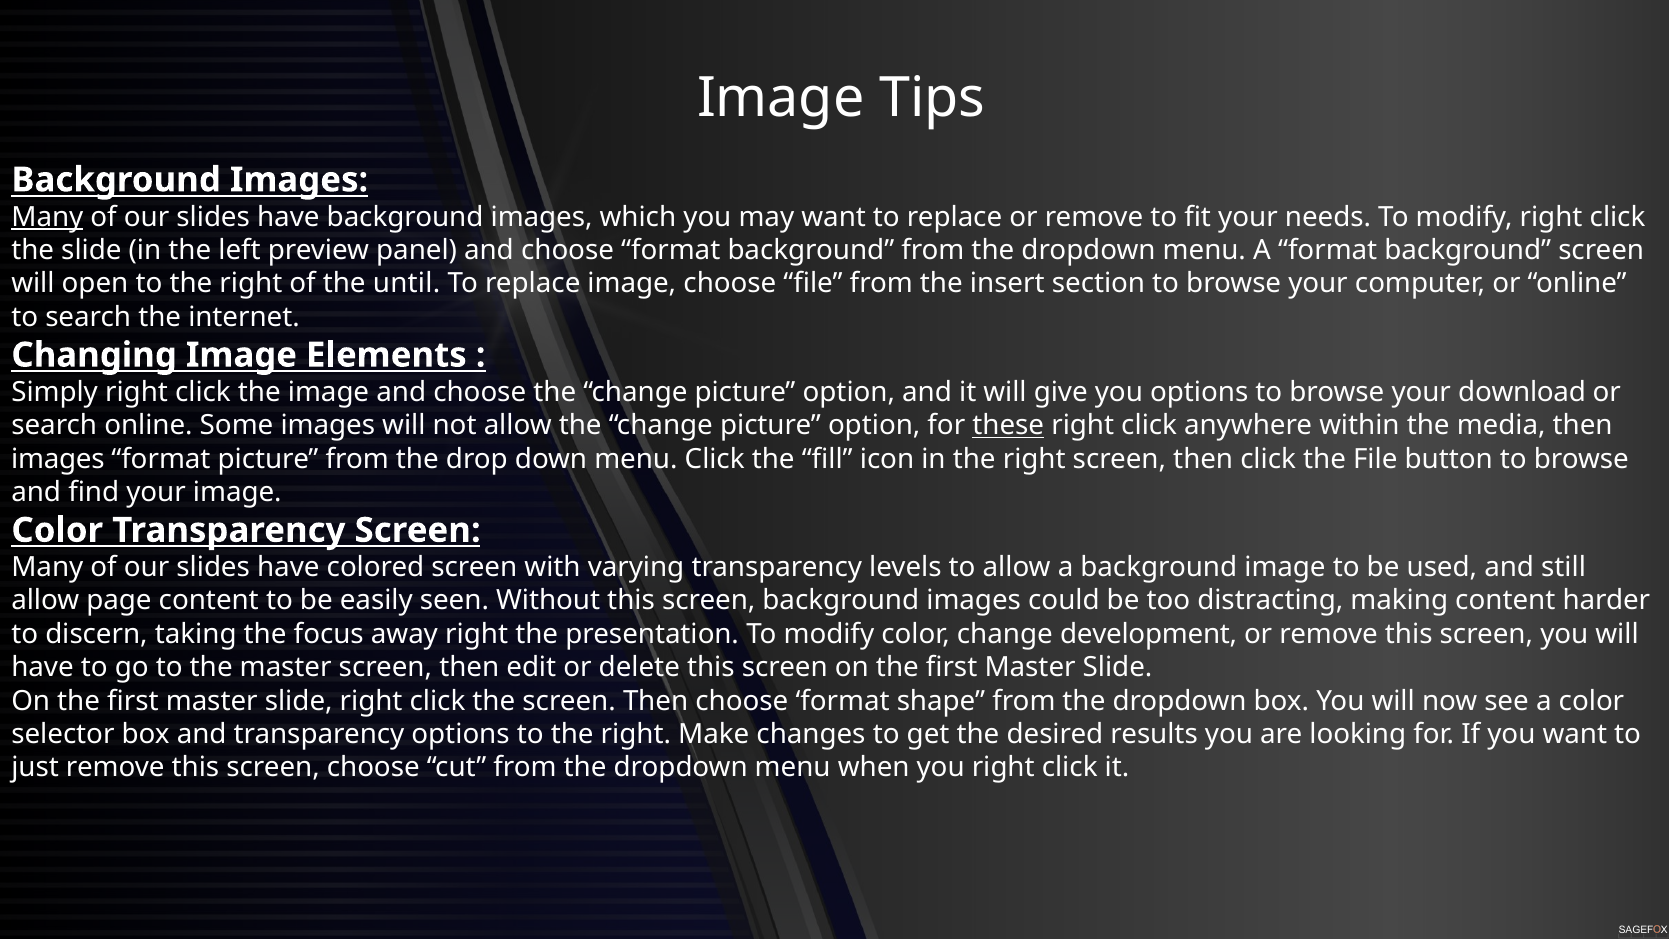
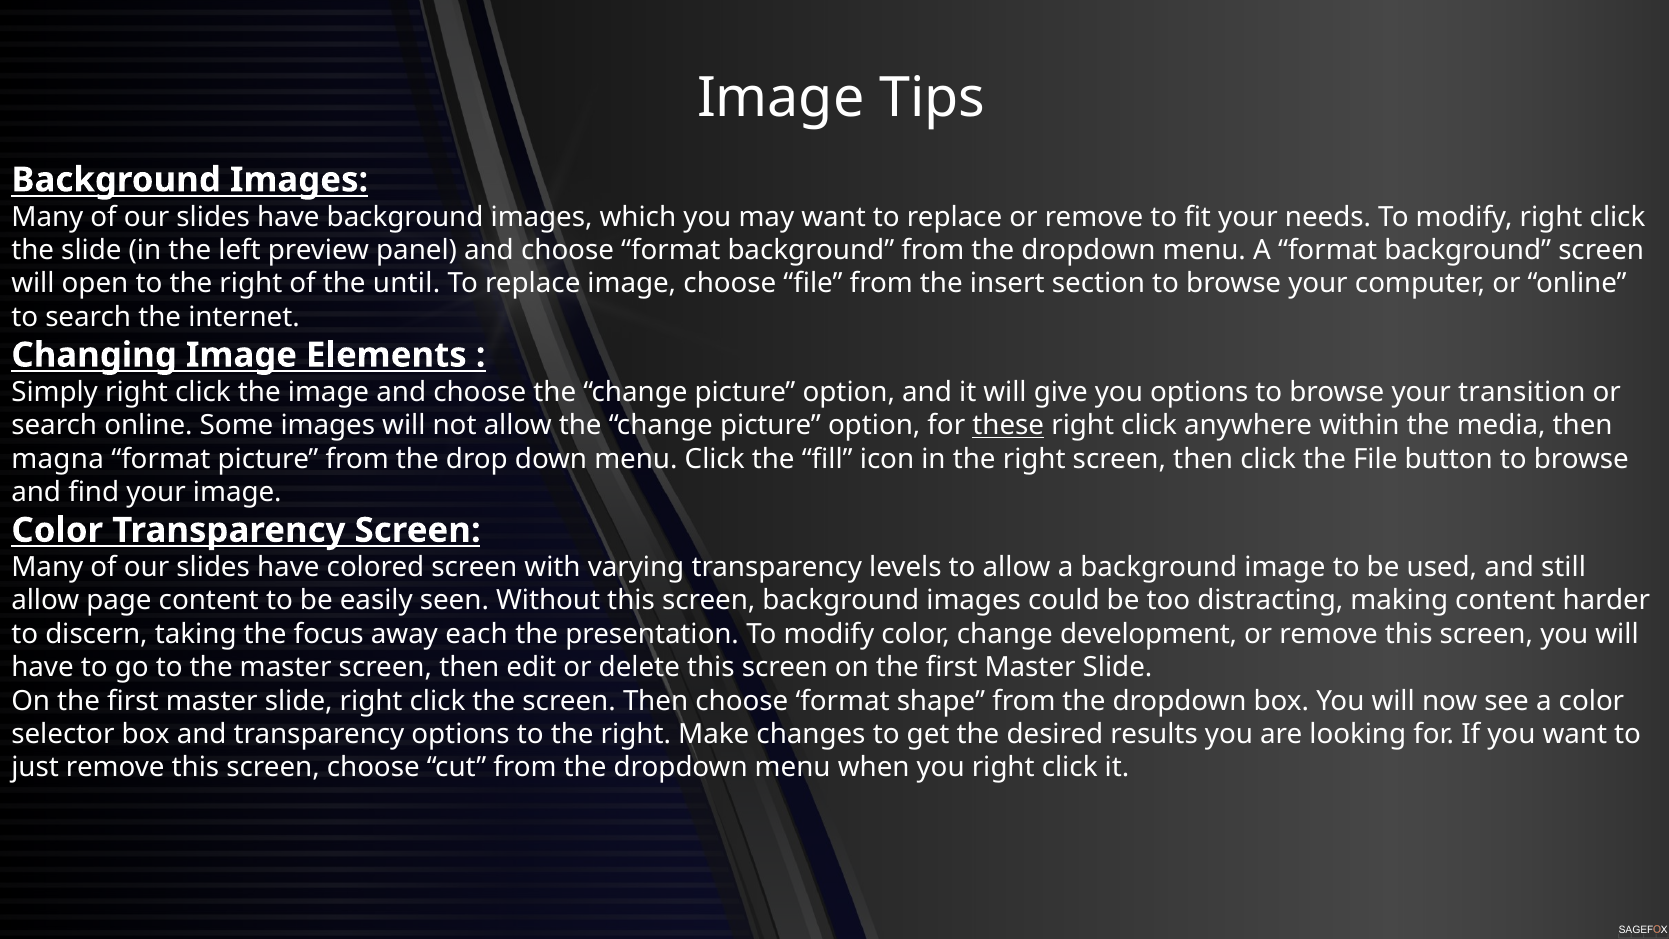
Many underline: present -> none (47, 217)
download: download -> transition (1522, 392)
images: images -> magna (58, 459)
away right: right -> each (477, 634)
